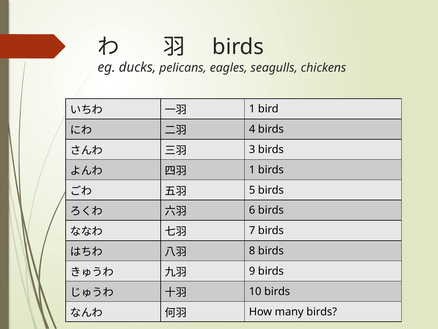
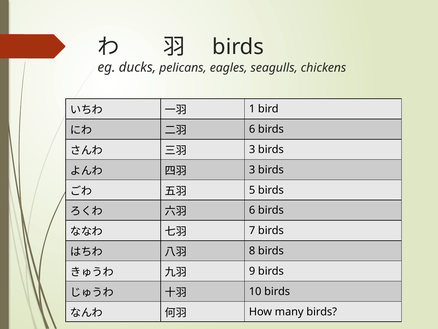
4: 4 -> 6 (252, 129)
1: 1 -> 3 (252, 170)
